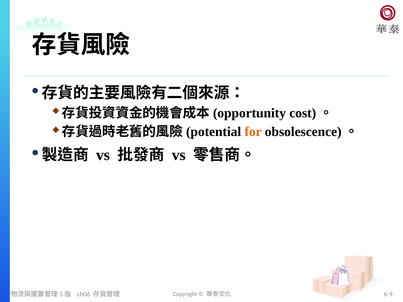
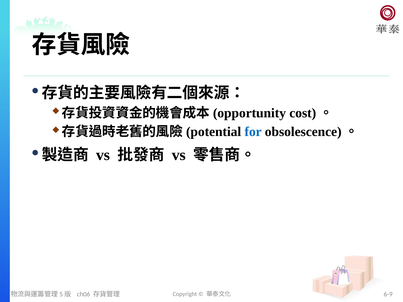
for colour: orange -> blue (253, 132)
